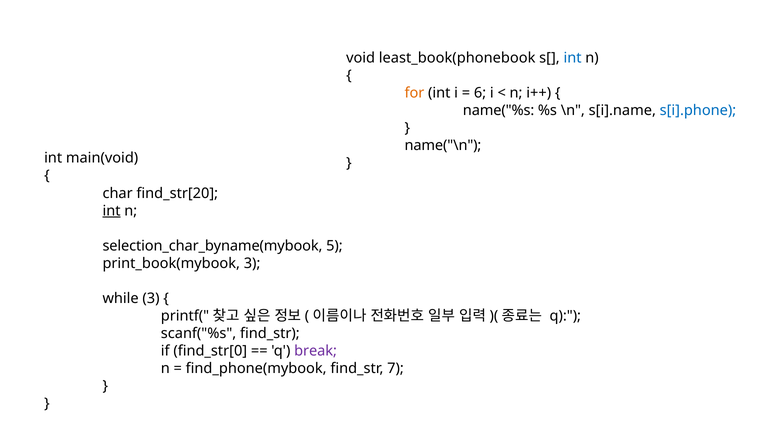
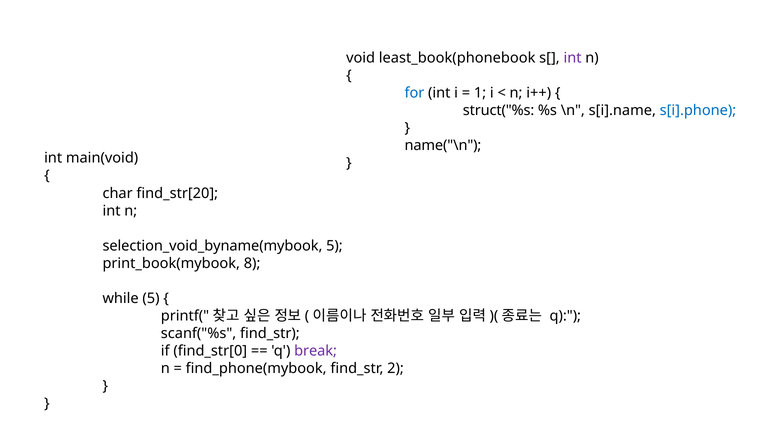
int colour: blue -> purple (573, 58)
for colour: orange -> blue (414, 93)
6: 6 -> 1 (480, 93)
name("%s: name("%s -> struct("%s (499, 110)
int underline: present -> none (112, 211)
selection_char_byname(mybook: selection_char_byname(mybook -> selection_void_byname(mybook (212, 246)
print_book(mybook 3: 3 -> 8 (252, 263)
while 3: 3 -> 5 (151, 298)
7: 7 -> 2 (396, 368)
